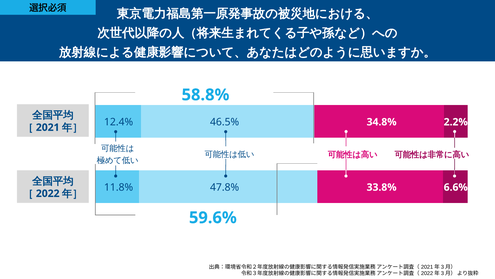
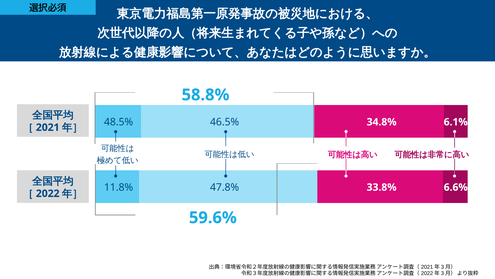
12.4%: 12.4% -> 48.5% (119, 122)
2.2%: 2.2% -> 6.1% (456, 122)
